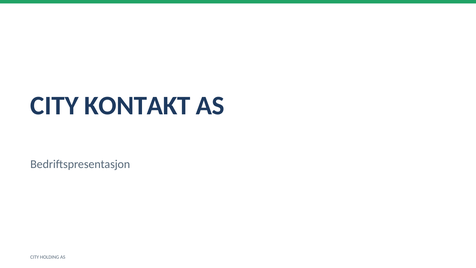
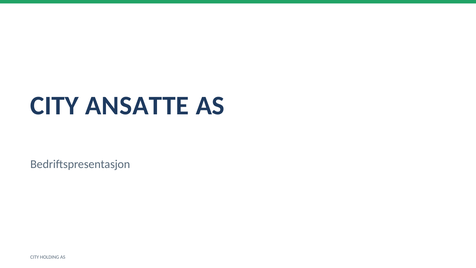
KONTAKT: KONTAKT -> ANSATTE (137, 106)
